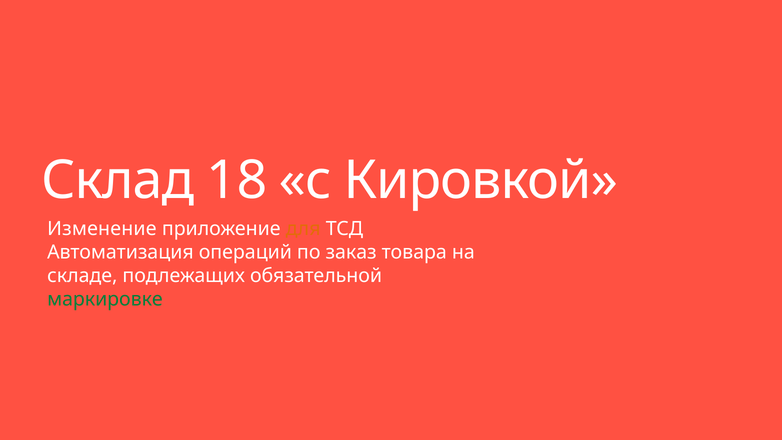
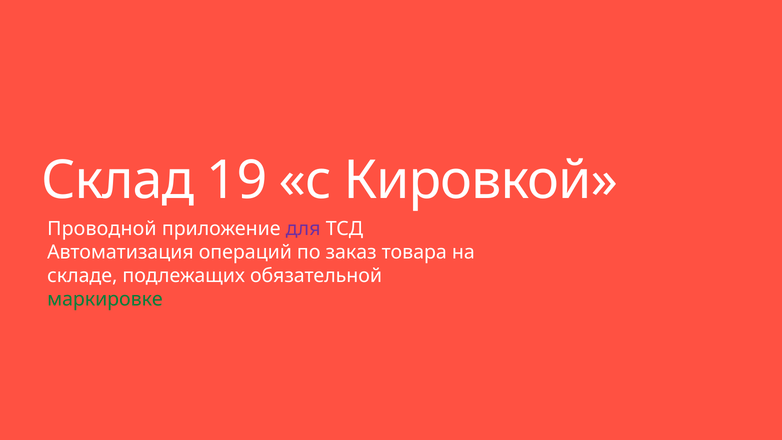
18: 18 -> 19 (237, 181)
Изменение: Изменение -> Проводной (102, 229)
для colour: orange -> purple (303, 229)
